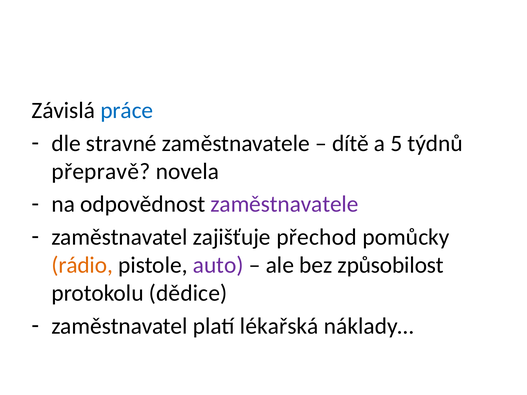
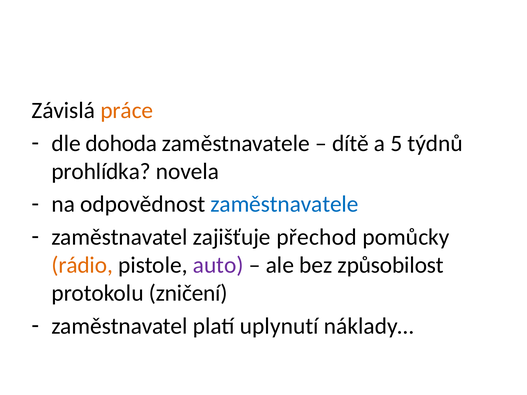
práce colour: blue -> orange (127, 111)
stravné: stravné -> dohoda (121, 143)
přepravě: přepravě -> prohlídka (101, 172)
zaměstnavatele colour: purple -> blue (284, 204)
dědice: dědice -> zničení (188, 293)
lékařská: lékařská -> uplynutí (279, 326)
